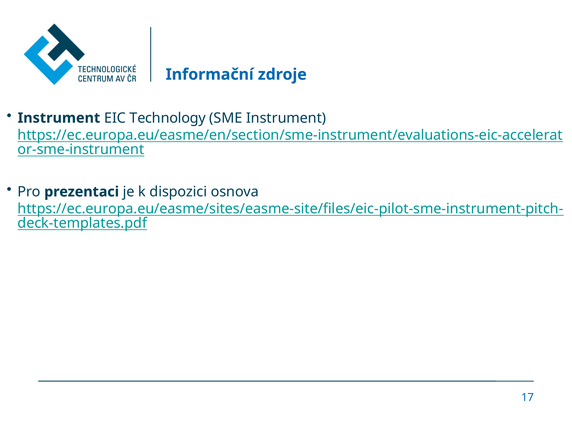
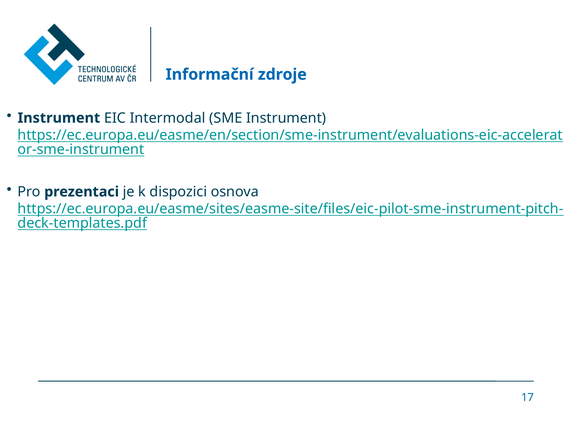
Technology: Technology -> Intermodal (168, 118)
